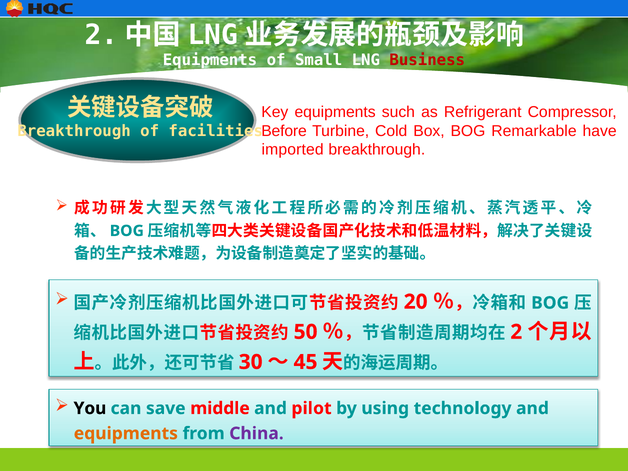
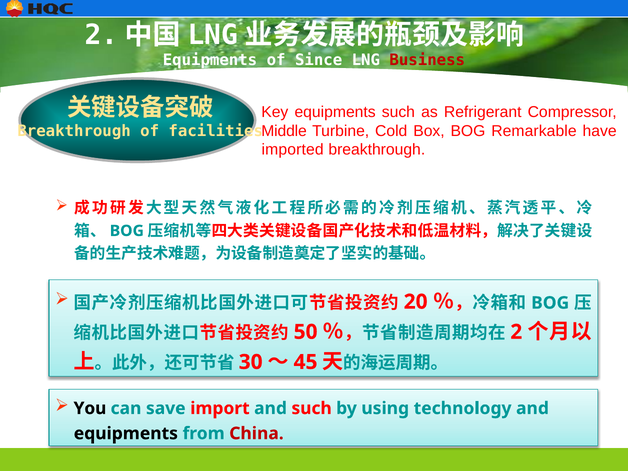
Small: Small -> Since (319, 60)
Before: Before -> Middle (284, 131)
middle: middle -> import (220, 408)
and pilot: pilot -> such (312, 408)
equipments colour: orange -> black (126, 433)
China colour: purple -> red (256, 433)
